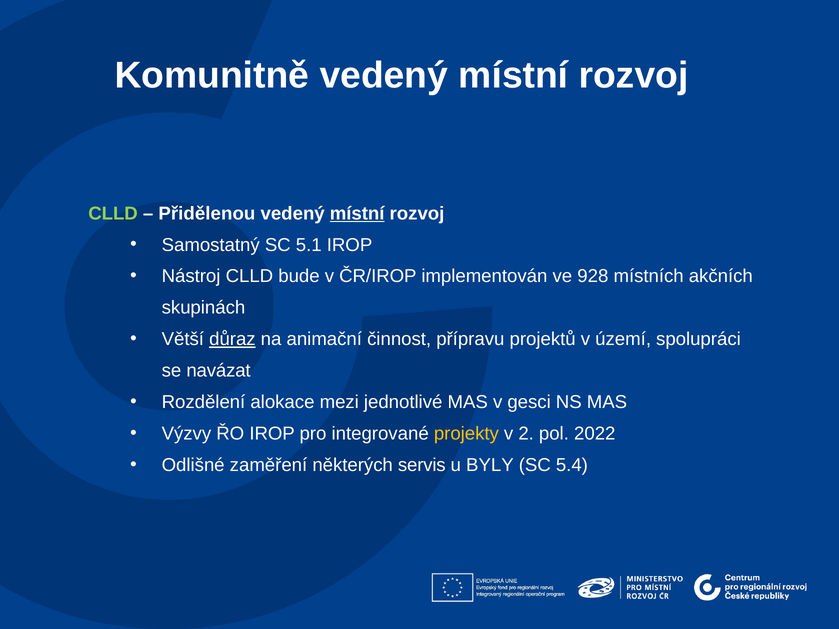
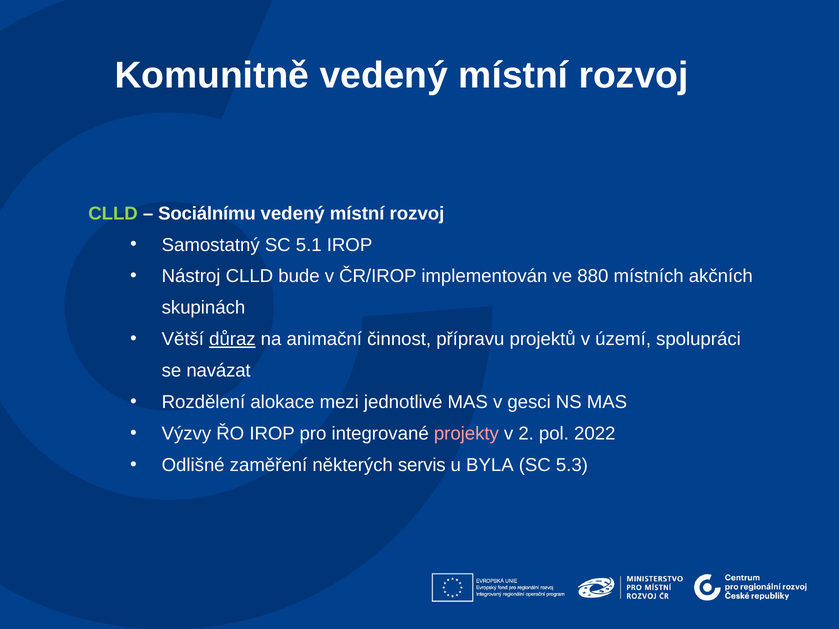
Přidělenou: Přidělenou -> Sociálnímu (207, 213)
místní underline: present -> none (357, 213)
928: 928 -> 880 (593, 276)
projekty colour: yellow -> pink (466, 434)
BYLY: BYLY -> BYLA (490, 465)
5.4: 5.4 -> 5.3 (572, 465)
